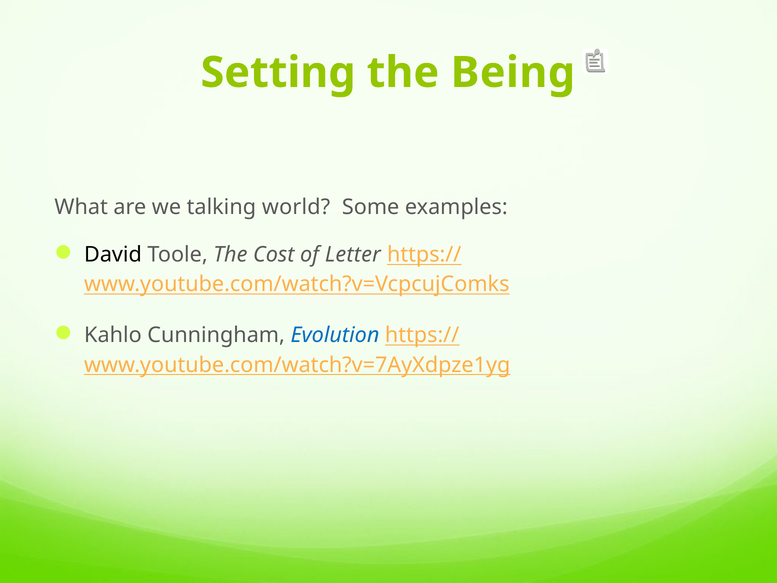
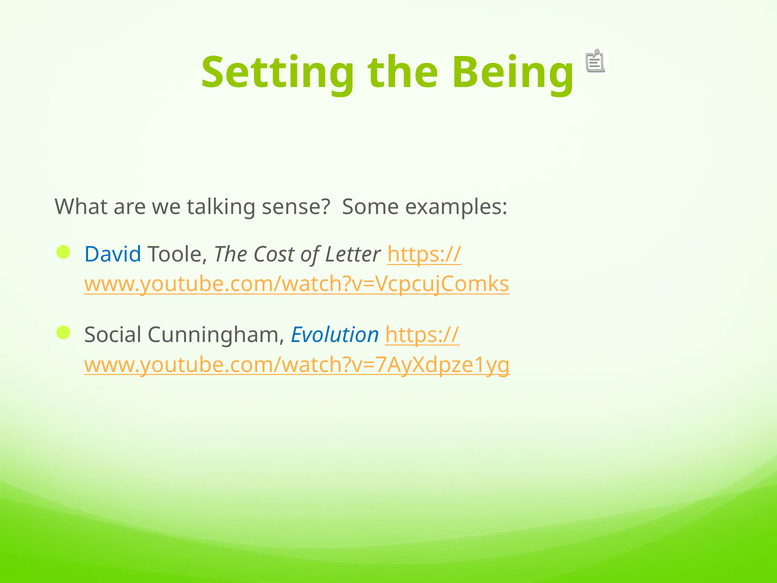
world: world -> sense (296, 207)
David colour: black -> blue (113, 255)
Kahlo: Kahlo -> Social (113, 335)
